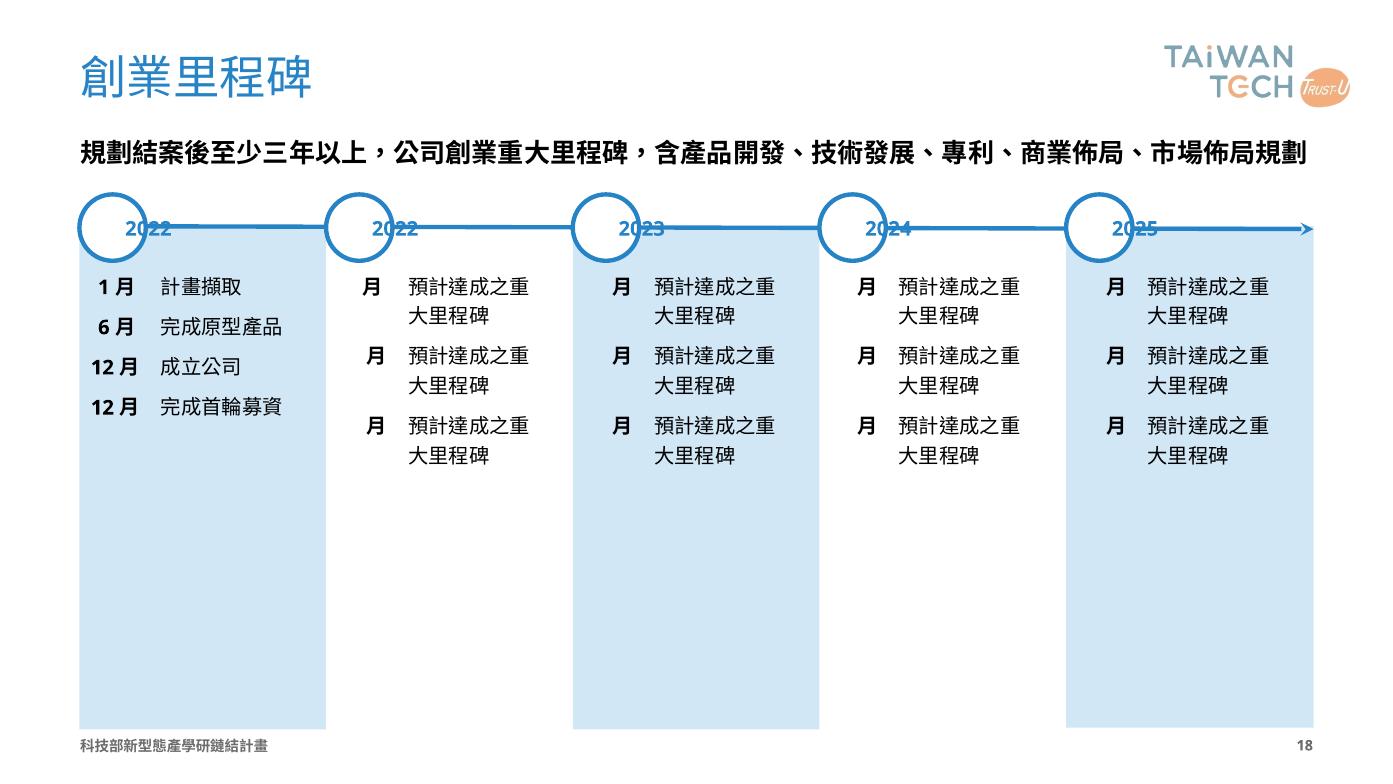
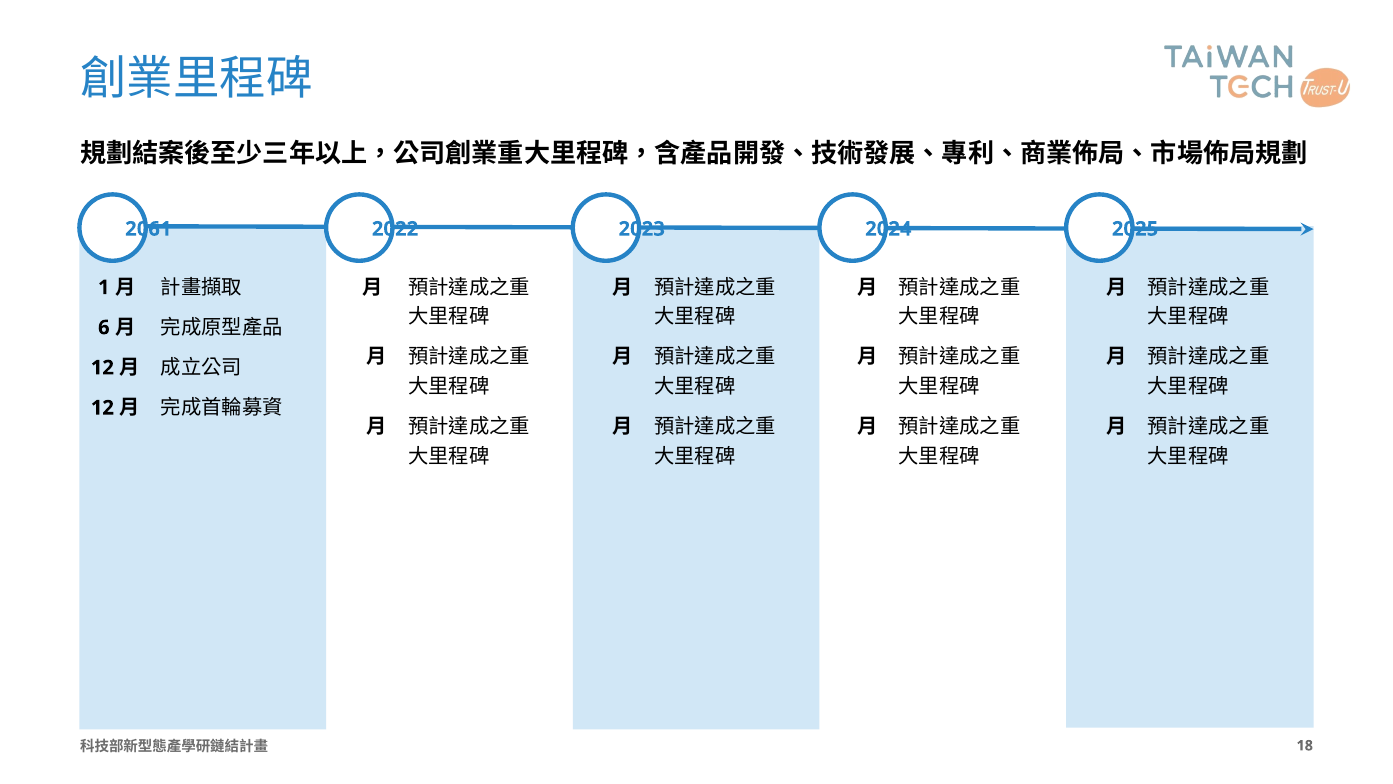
2022: 2022 -> 2061 (148, 229)
